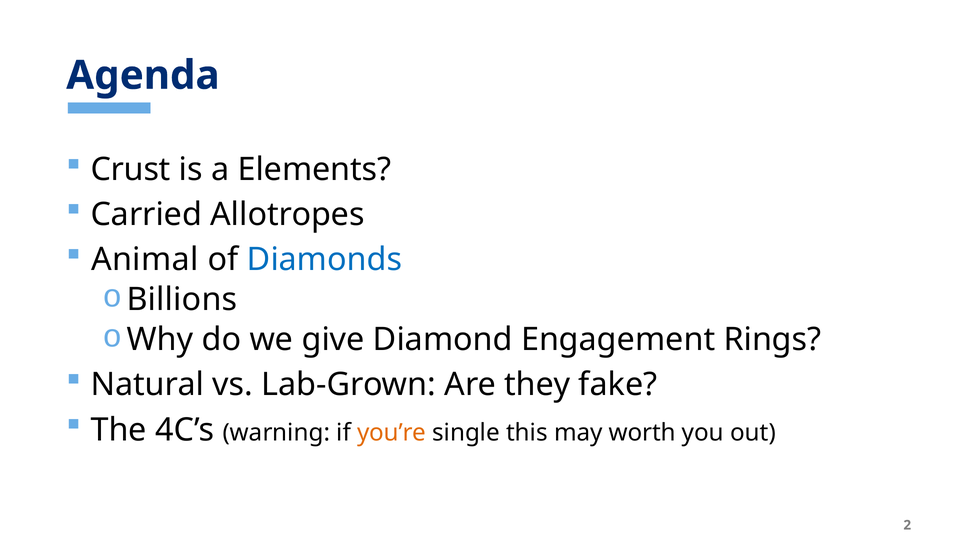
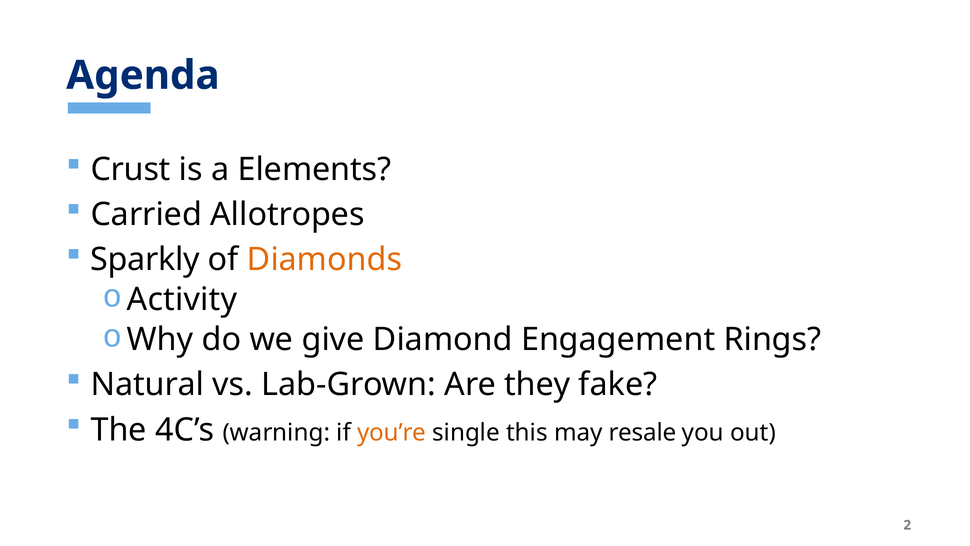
Animal: Animal -> Sparkly (145, 260)
Diamonds colour: blue -> orange (325, 260)
Billions: Billions -> Activity (182, 300)
worth: worth -> resale (642, 432)
